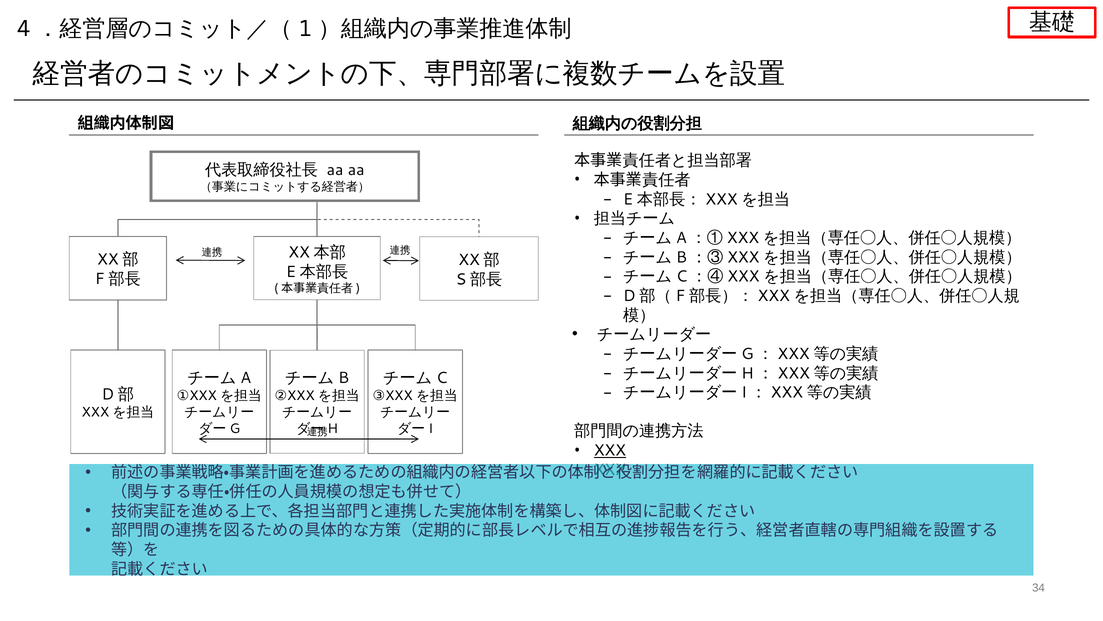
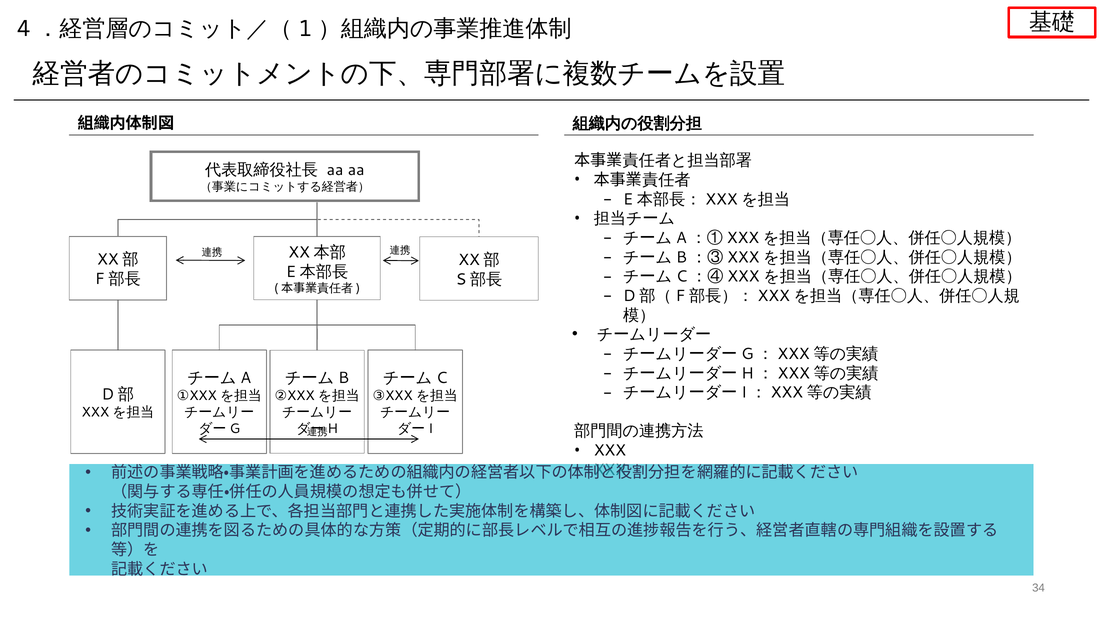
XXX underline: present -> none (610, 450)
